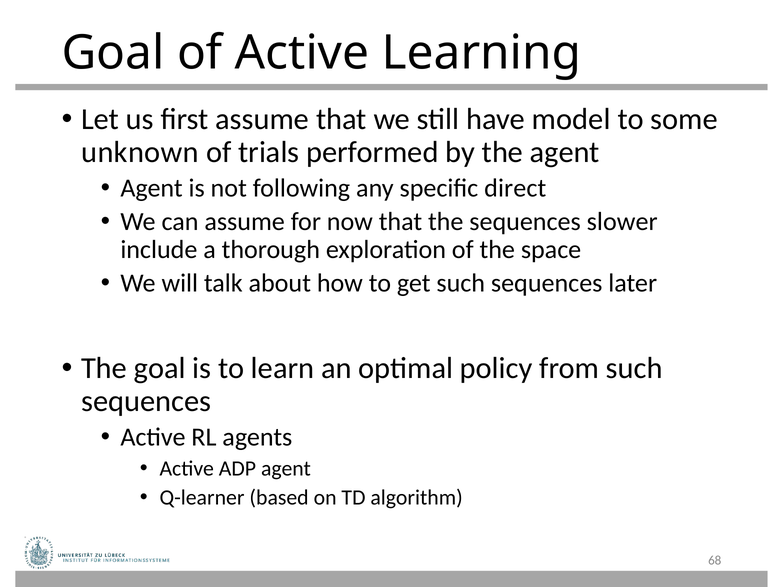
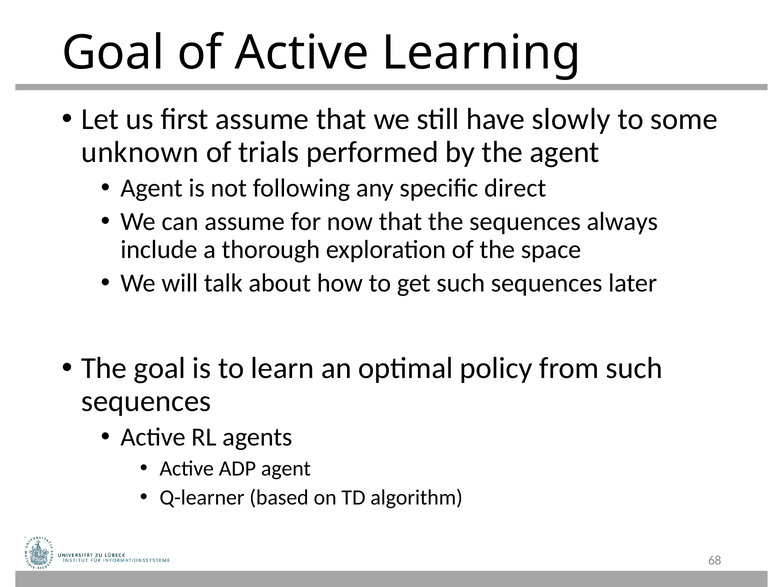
model: model -> slowly (571, 119)
slower: slower -> always (622, 222)
